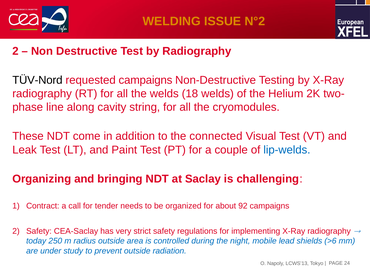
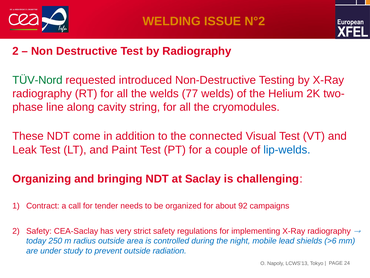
TÜV-Nord colour: black -> green (37, 80)
requested campaigns: campaigns -> introduced (145, 80)
18: 18 -> 77 (190, 93)
